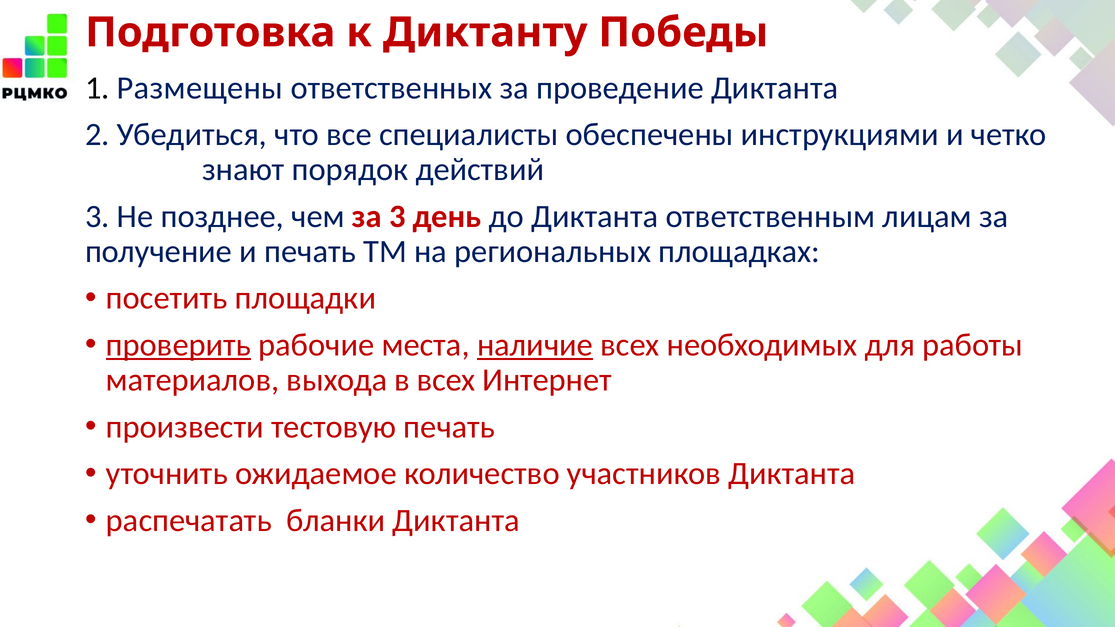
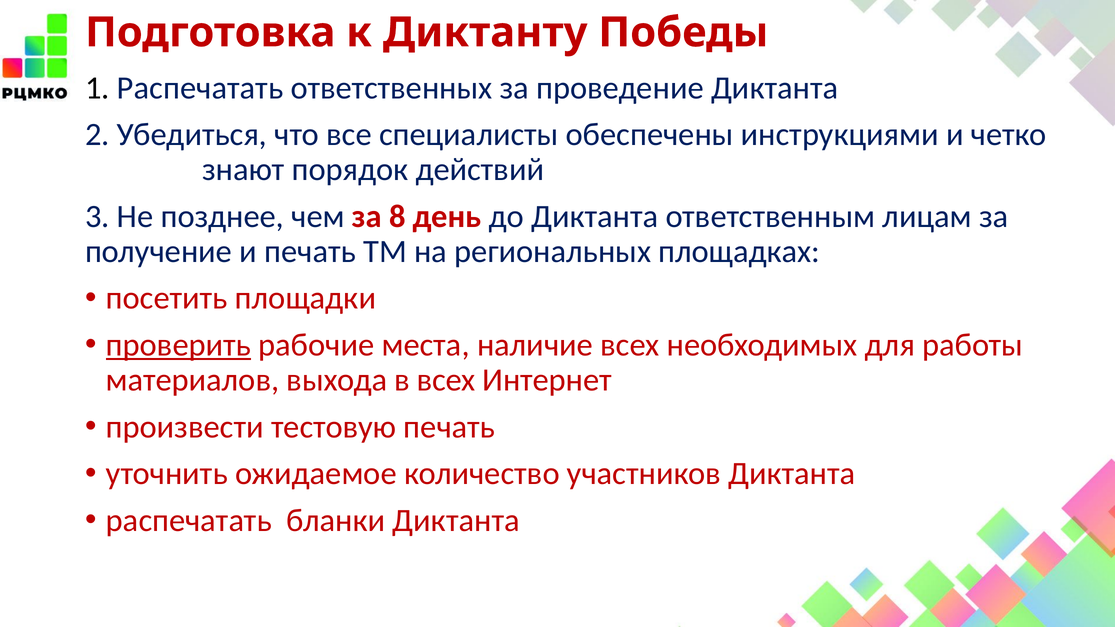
1 Размещены: Размещены -> Распечатать (200, 88)
за 3: 3 -> 8 (397, 216)
наличие underline: present -> none (535, 345)
